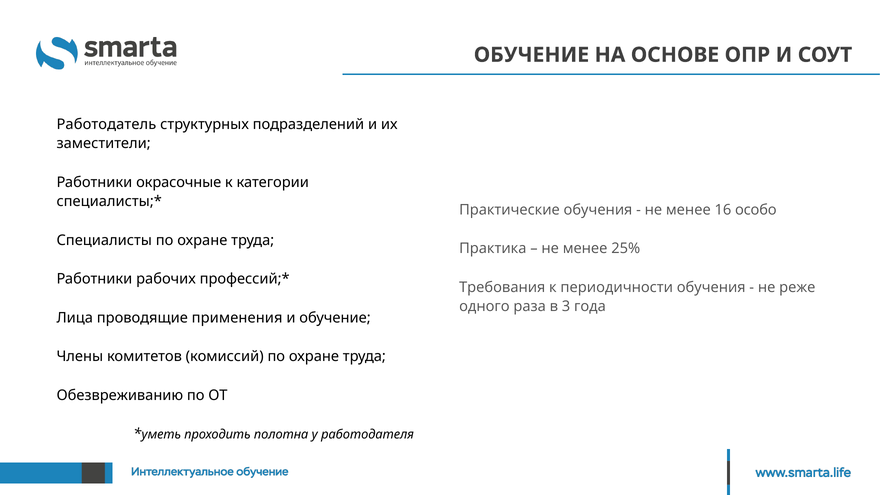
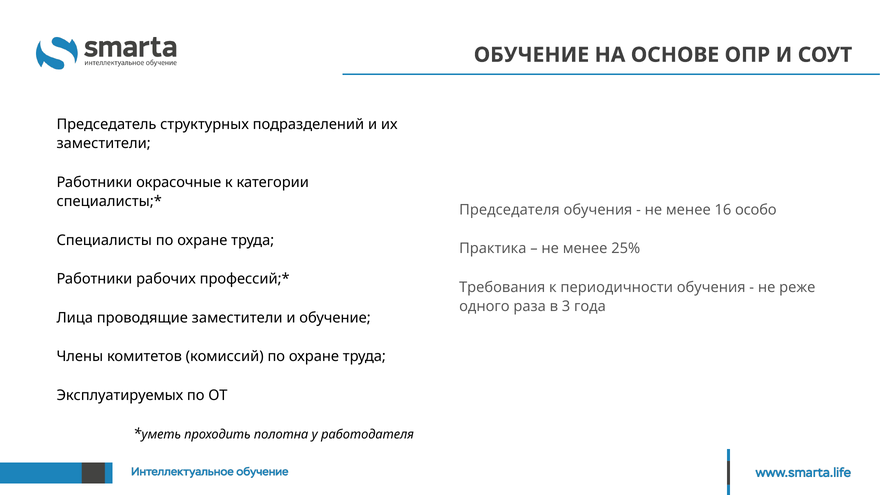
Работодатель: Работодатель -> Председатель (106, 124)
Практические: Практические -> Председателя (509, 210)
проводящие применения: применения -> заместители (237, 318)
Обезвреживанию: Обезвреживанию -> Эксплуатируемых (120, 395)
